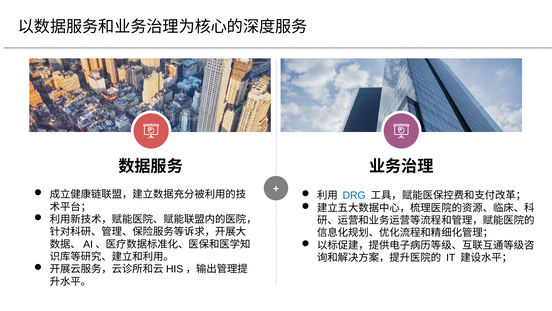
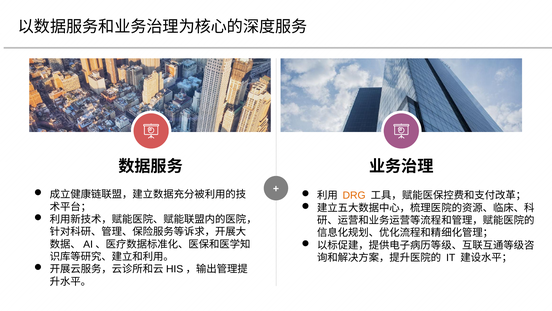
DRG colour: blue -> orange (354, 195)
